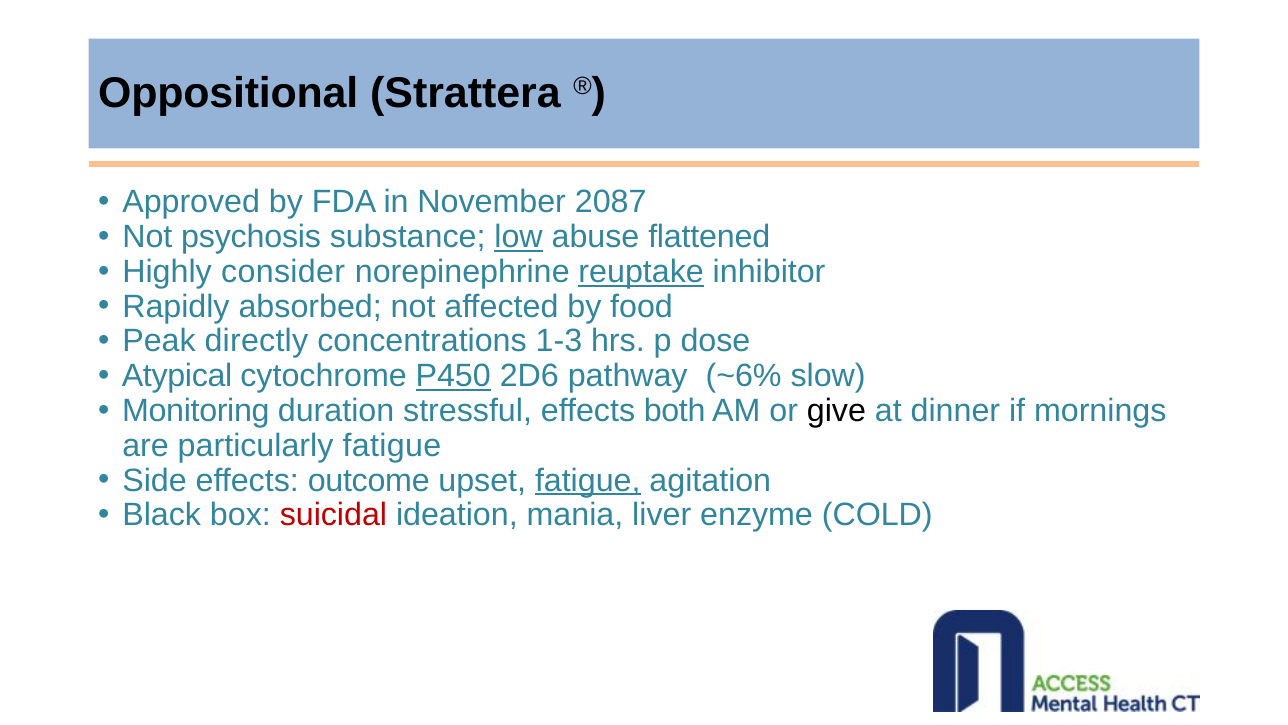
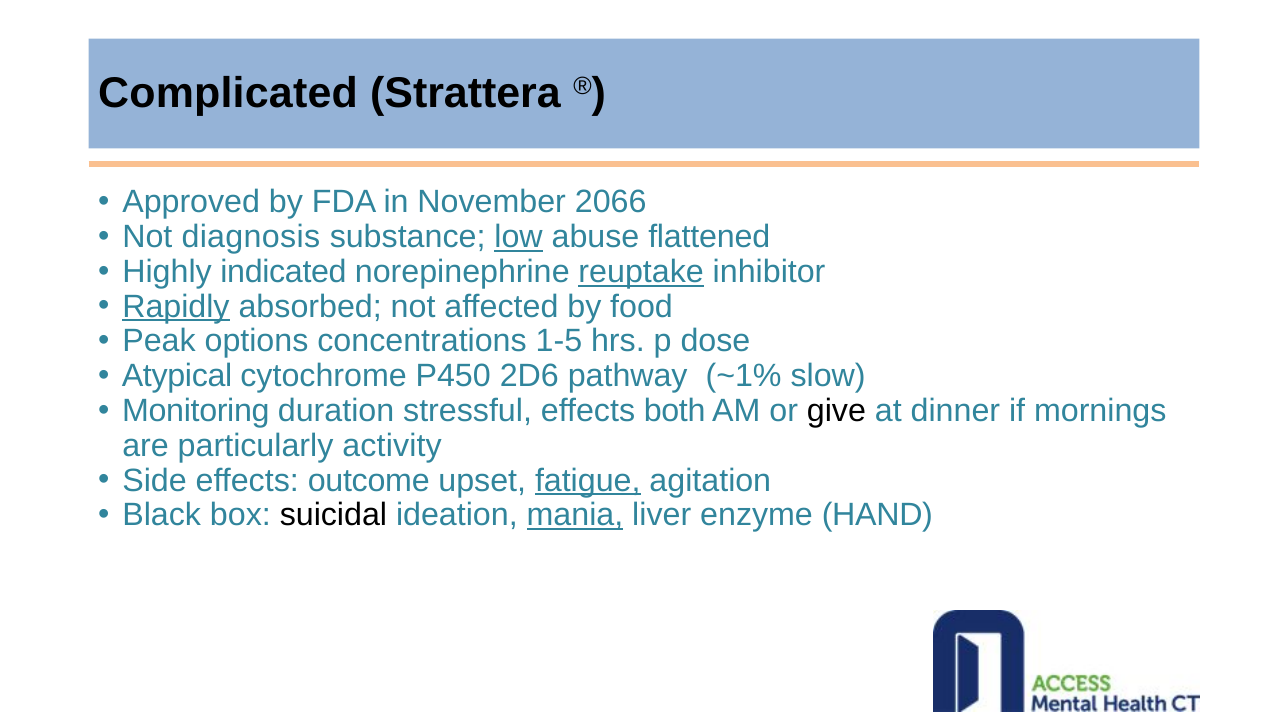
Oppositional: Oppositional -> Complicated (228, 93)
2087: 2087 -> 2066 (611, 202)
psychosis: psychosis -> diagnosis (251, 237)
consider: consider -> indicated (283, 272)
Rapidly underline: none -> present (176, 306)
directly: directly -> options (256, 341)
1-3: 1-3 -> 1-5 (559, 341)
P450 underline: present -> none (453, 376)
~6%: ~6% -> ~1% (744, 376)
particularly fatigue: fatigue -> activity (392, 445)
suicidal colour: red -> black (333, 515)
mania underline: none -> present (575, 515)
COLD: COLD -> HAND (877, 515)
